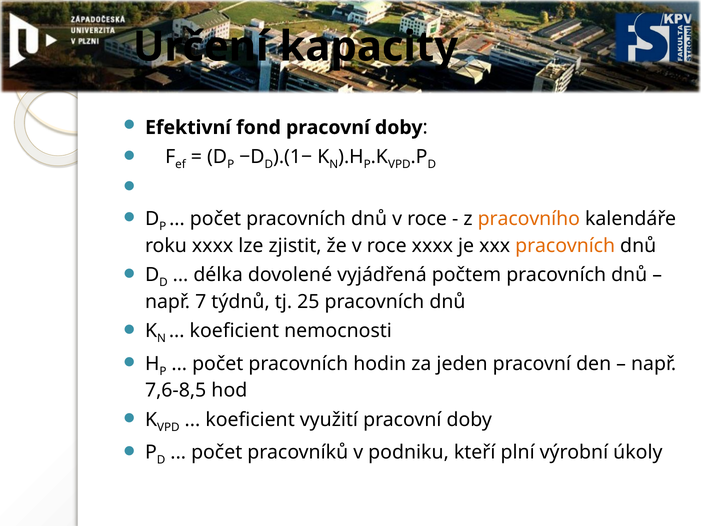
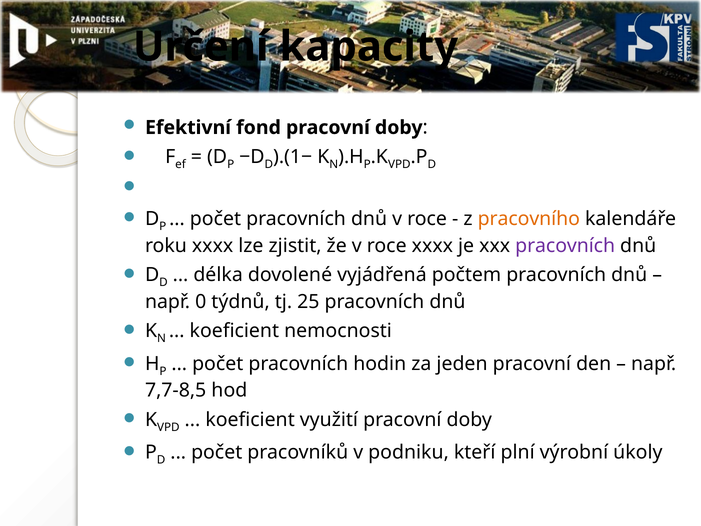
pracovních colour: orange -> purple (565, 245)
7: 7 -> 0 (201, 302)
7,6-8,5: 7,6-8,5 -> 7,7-8,5 (176, 390)
